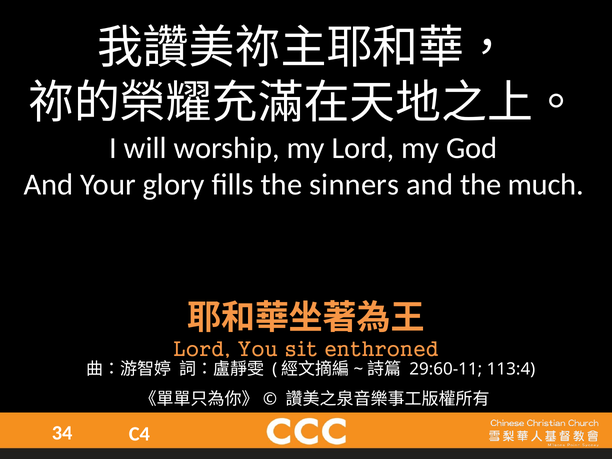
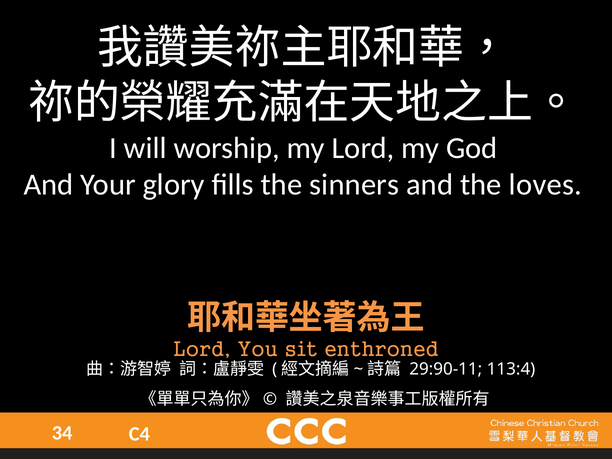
much: much -> loves (546, 185)
29:60-11: 29:60-11 -> 29:90-11 (446, 369)
